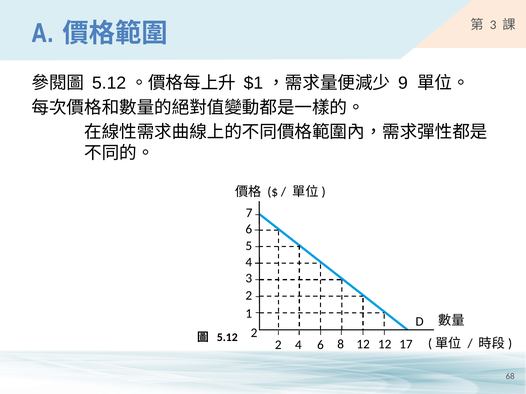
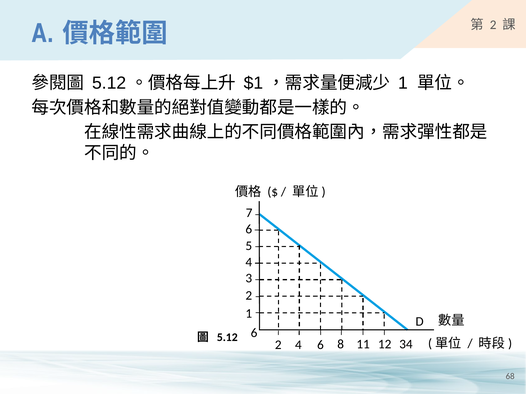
3: 3 -> 2 (493, 25)
9: 9 -> 1 (403, 83)
5.12 2: 2 -> 6 (254, 333)
6 12: 12 -> 11 (363, 345)
17: 17 -> 34 (406, 345)
